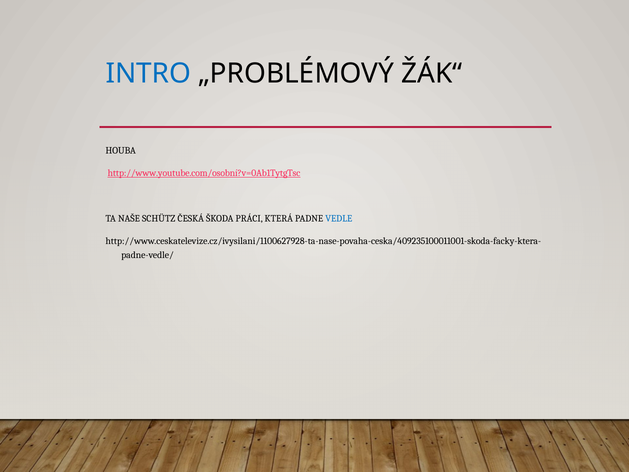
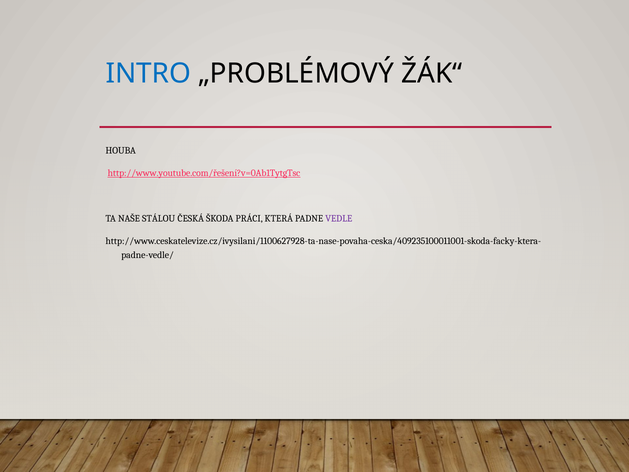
http://www.youtube.com/osobní?v=0Ab1TytgTsc: http://www.youtube.com/osobní?v=0Ab1TytgTsc -> http://www.youtube.com/řešení?v=0Ab1TytgTsc (204, 173)
SCHÜTZ: SCHÜTZ -> STÁLOU (159, 218)
VEDLE colour: blue -> purple (339, 218)
